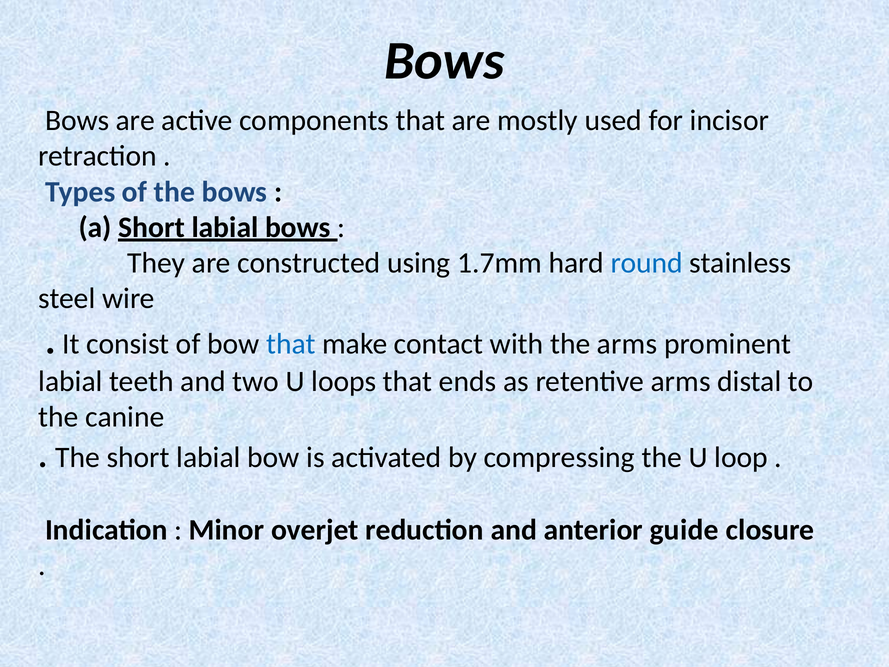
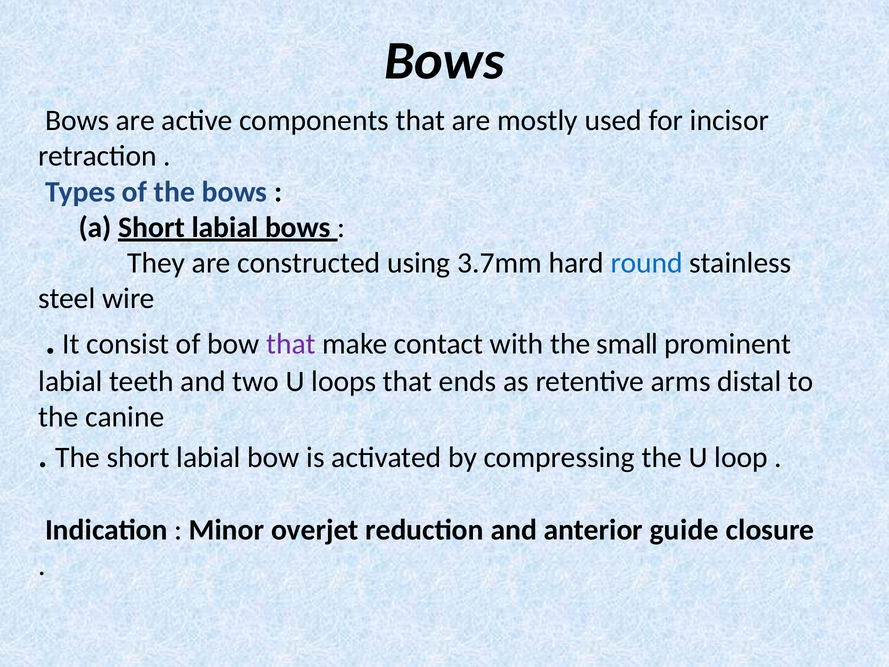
1.7mm: 1.7mm -> 3.7mm (500, 263)
that colour: blue -> purple (291, 344)
the arms: arms -> small (627, 344)
